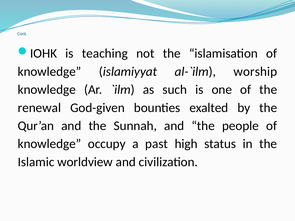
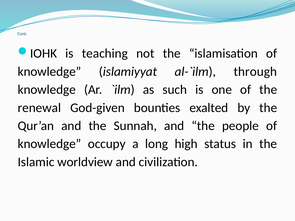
worship: worship -> through (255, 72)
past: past -> long (157, 144)
